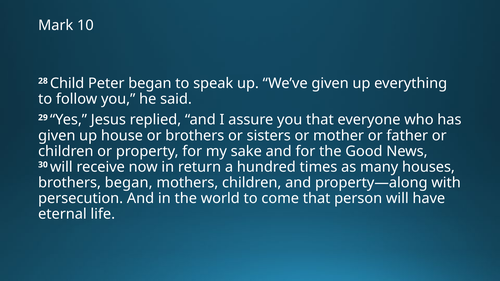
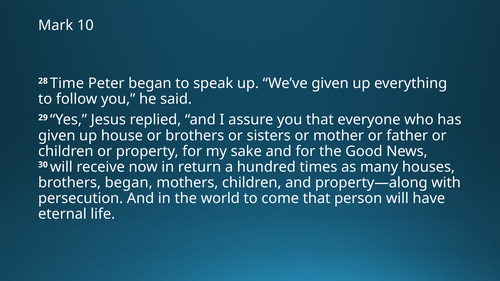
Child: Child -> Time (67, 83)
